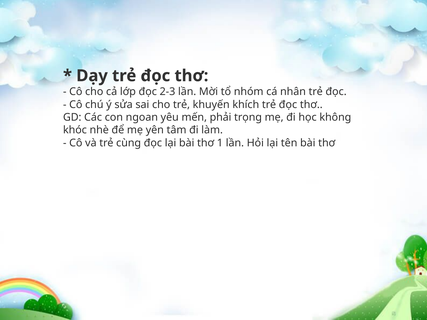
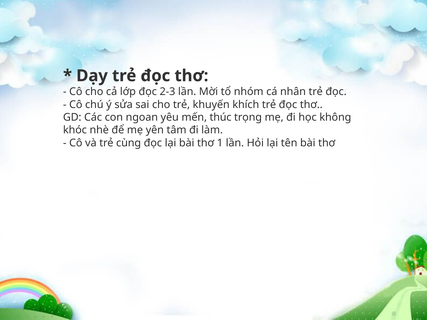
phải: phải -> thúc (221, 117)
